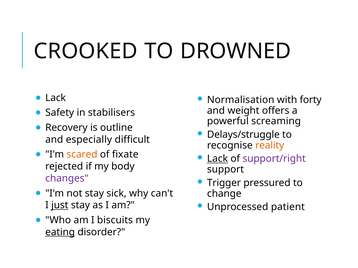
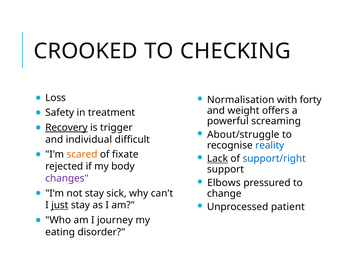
DROWNED: DROWNED -> CHECKING (235, 51)
Lack: Lack -> Loss (56, 98)
stabilisers: stabilisers -> treatment (111, 113)
Recovery underline: none -> present (66, 128)
outline: outline -> trigger (116, 128)
Delays/struggle: Delays/struggle -> About/struggle (243, 135)
especially: especially -> individual (89, 140)
reality colour: orange -> blue (270, 146)
support/right colour: purple -> blue (274, 159)
Trigger: Trigger -> Elbows (224, 183)
biscuits: biscuits -> journey (115, 220)
eating underline: present -> none (60, 232)
